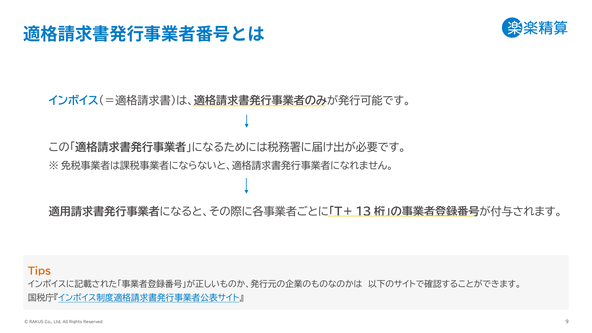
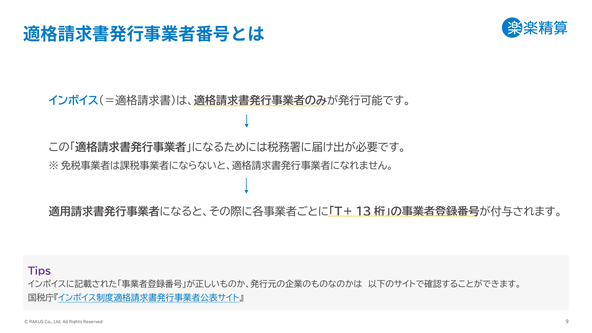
Tips colour: orange -> purple (39, 271)
